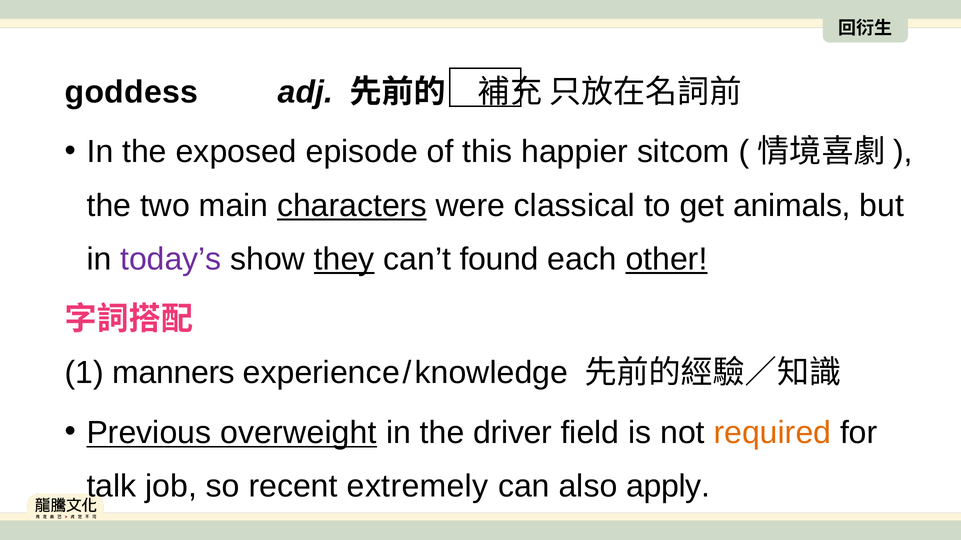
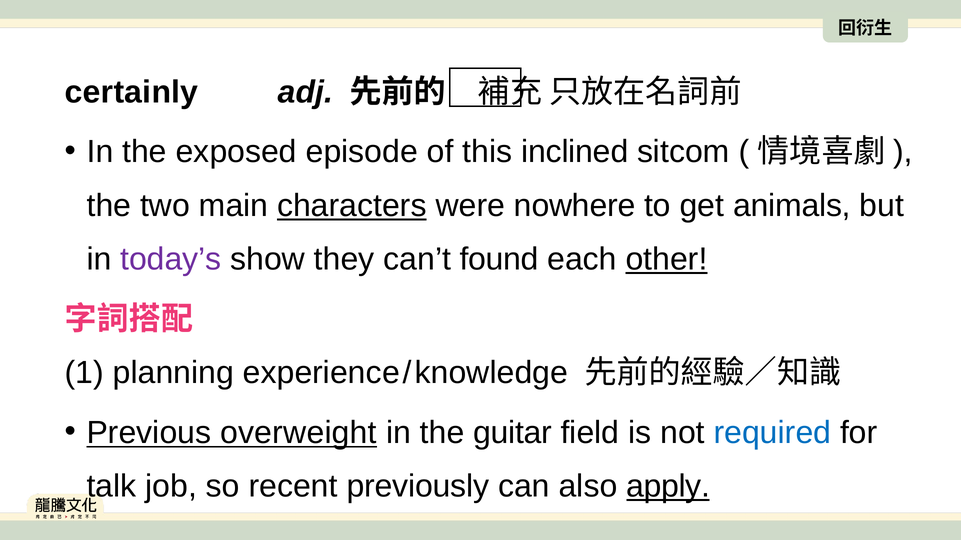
goddess: goddess -> certainly (131, 92)
happier: happier -> inclined (575, 152)
classical: classical -> nowhere (575, 206)
they underline: present -> none (344, 260)
manners: manners -> planning (173, 373)
driver: driver -> guitar (513, 433)
required colour: orange -> blue (772, 433)
extremely: extremely -> previously (418, 487)
apply underline: none -> present (668, 487)
